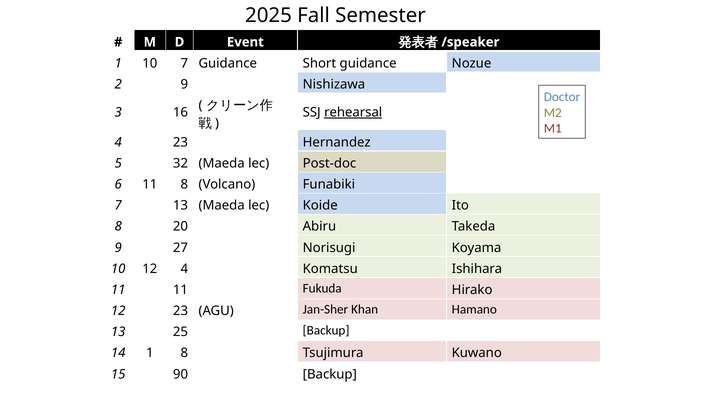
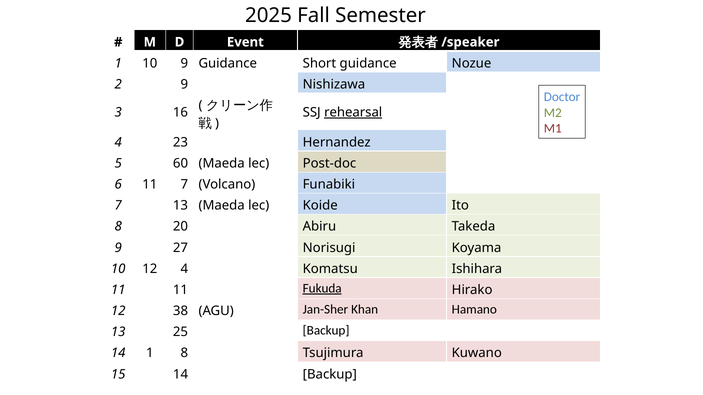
10 7: 7 -> 9 (184, 63)
32: 32 -> 60 (181, 163)
11 8: 8 -> 7 (184, 185)
Fukuda underline: none -> present (322, 289)
12 23: 23 -> 38 (181, 311)
15 90: 90 -> 14 (181, 375)
